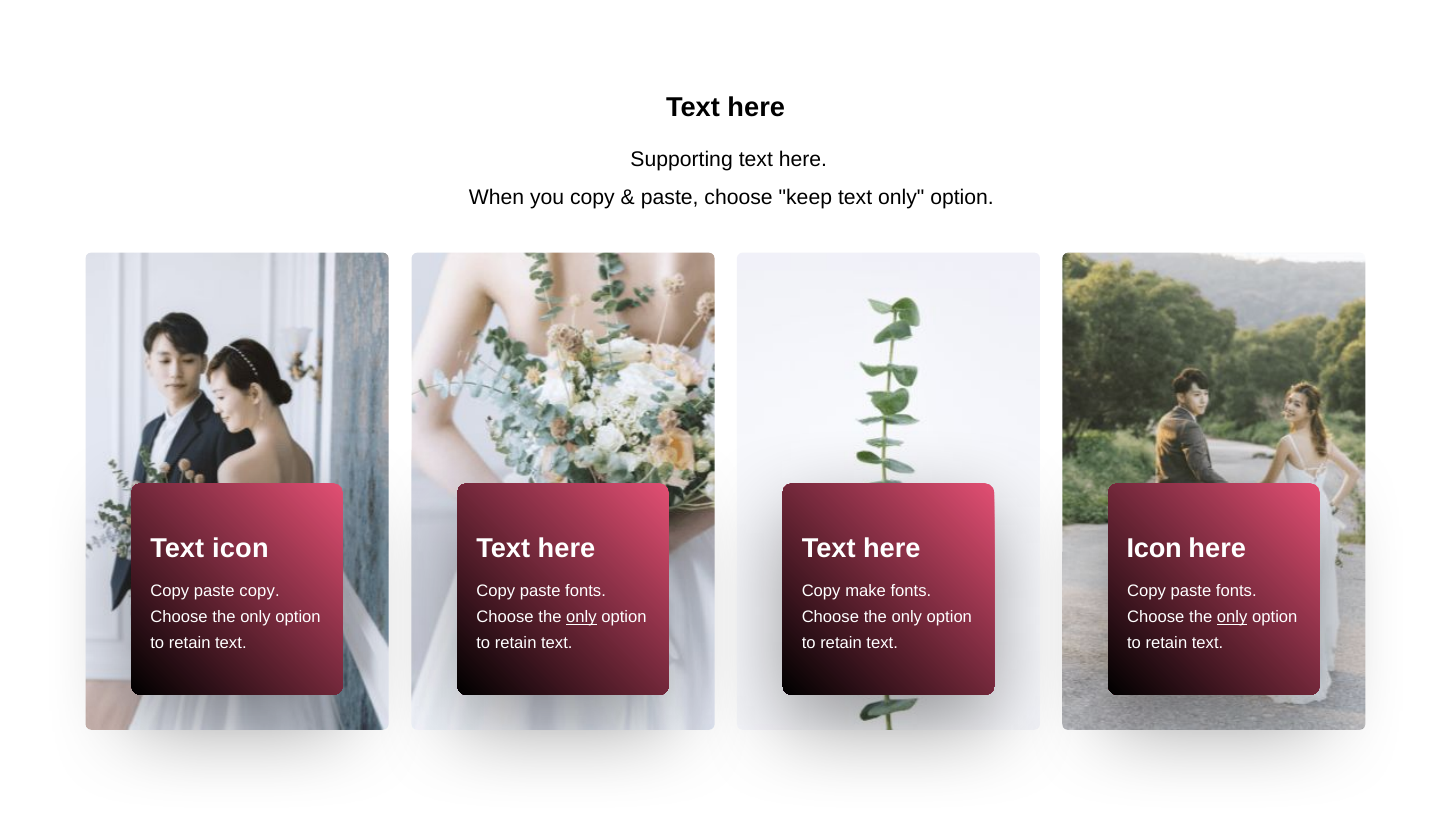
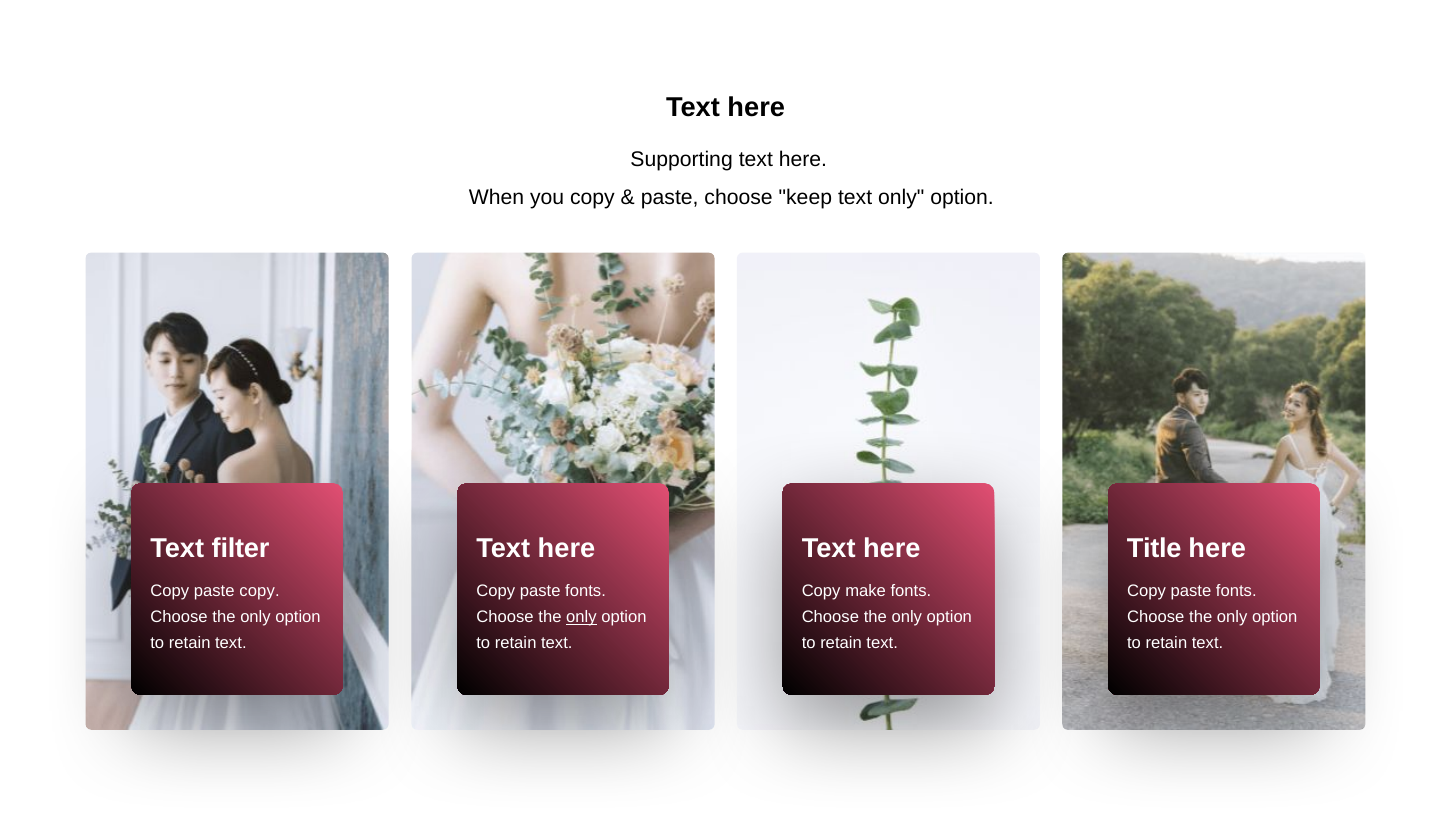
icon: icon -> filter (241, 549)
Icon: Icon -> Title (1154, 549)
only underline: present -> none (1232, 617)
